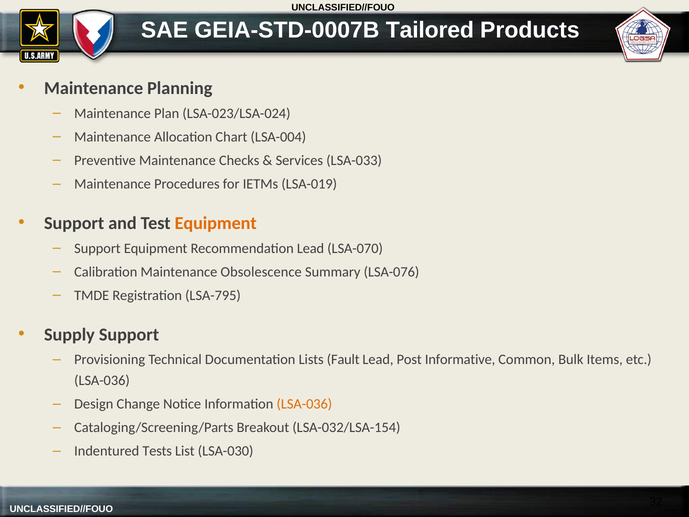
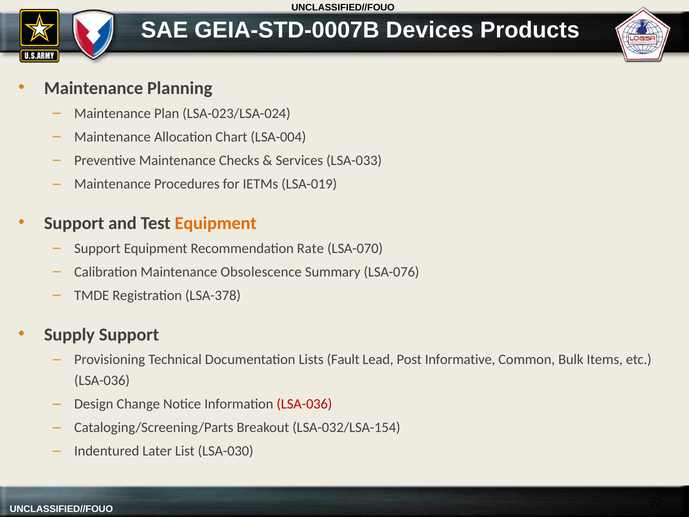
Tailored: Tailored -> Devices (430, 30)
Recommendation Lead: Lead -> Rate (310, 248)
LSA-795: LSA-795 -> LSA-378 (213, 295)
LSA-036 colour: orange -> red (304, 404)
Tests: Tests -> Later (157, 451)
